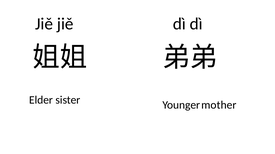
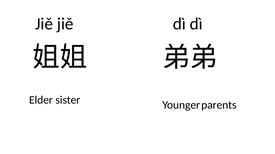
mother: mother -> parents (219, 105)
